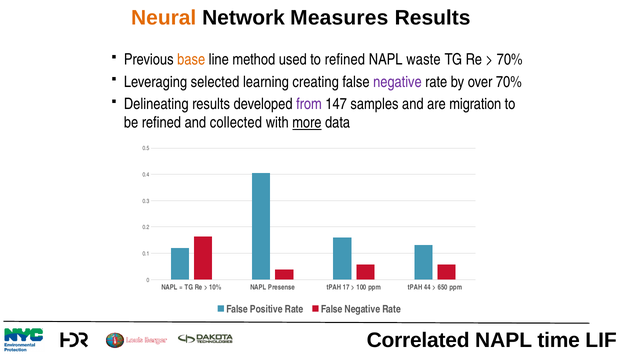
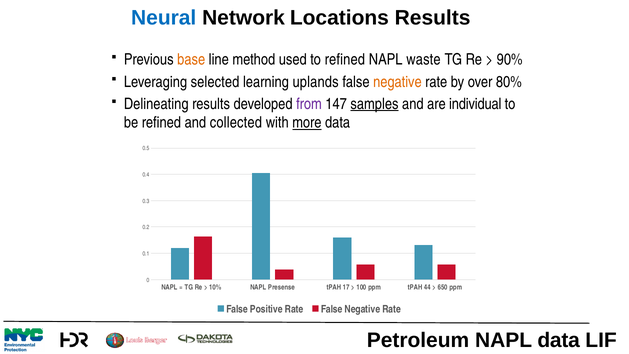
Neural colour: orange -> blue (164, 18)
Measures: Measures -> Locations (339, 18)
70%: 70% -> 90% (510, 60)
creating: creating -> uplands (316, 82)
negative colour: purple -> orange (397, 82)
over 70%: 70% -> 80% (509, 82)
samples underline: none -> present (374, 104)
migration: migration -> individual (475, 104)
Correlated: Correlated -> Petroleum (418, 340)
NAPL time: time -> data (559, 340)
